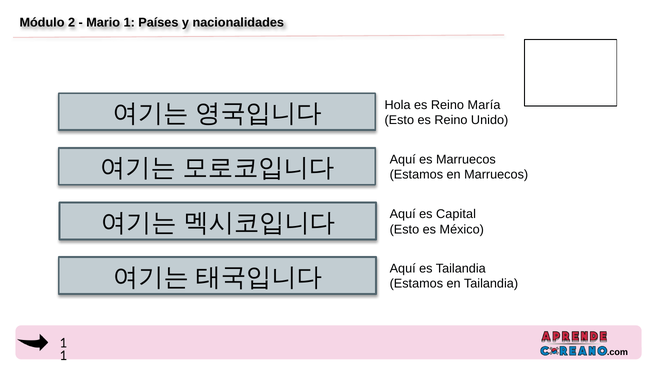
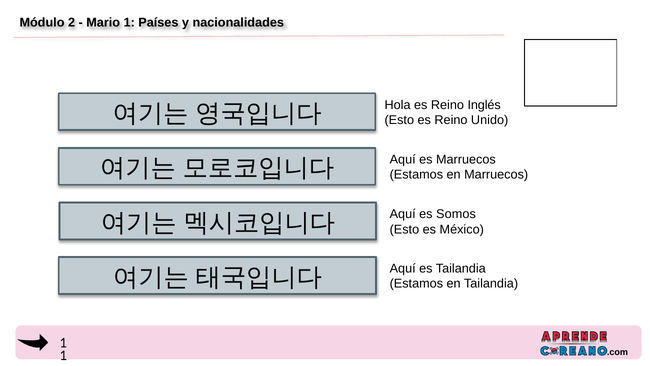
María: María -> Inglés (484, 105)
Capital: Capital -> Somos (456, 214)
